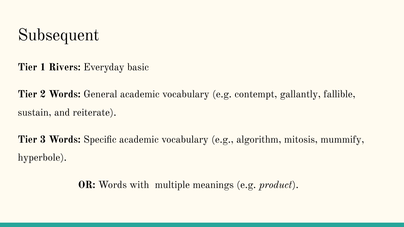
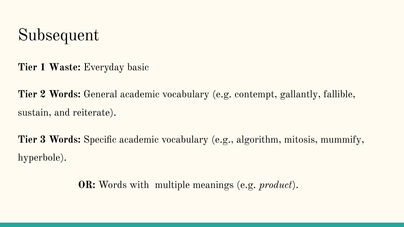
Rivers: Rivers -> Waste (65, 67)
